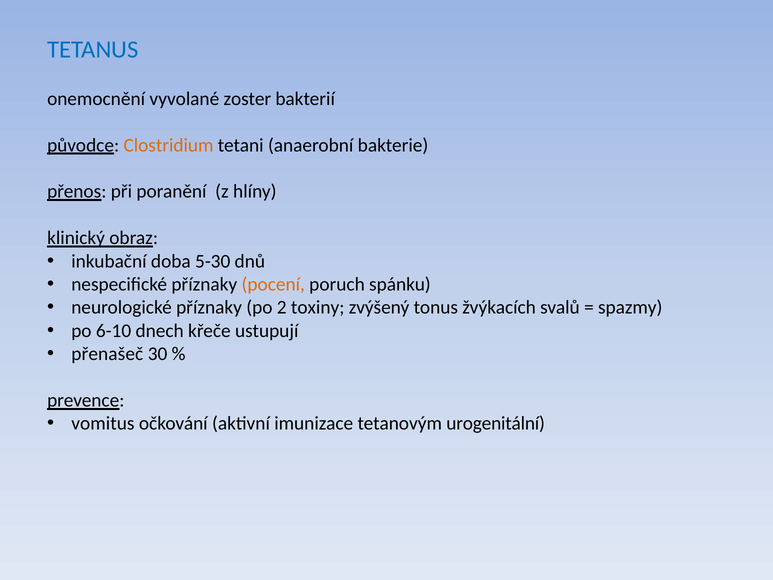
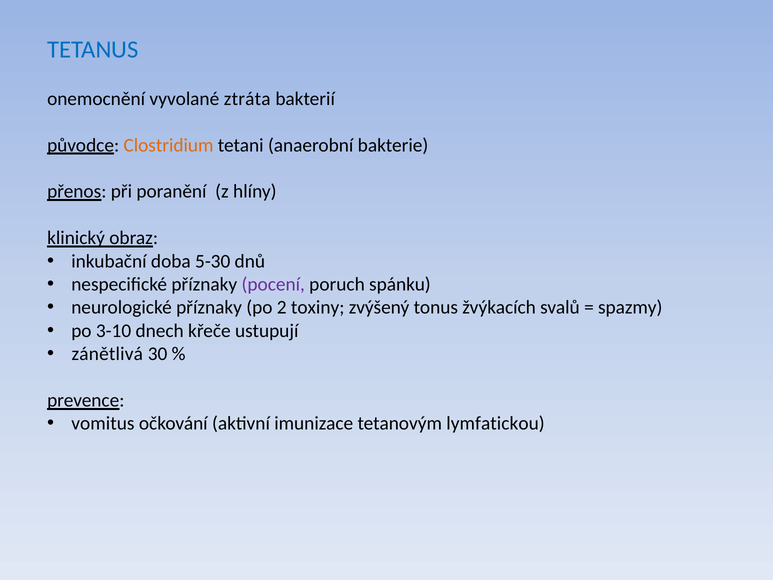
zoster: zoster -> ztráta (247, 99)
pocení colour: orange -> purple (273, 284)
6-10: 6-10 -> 3-10 (114, 331)
přenašeč: přenašeč -> zánětlivá (107, 354)
urogenitální: urogenitální -> lymfatickou (496, 423)
